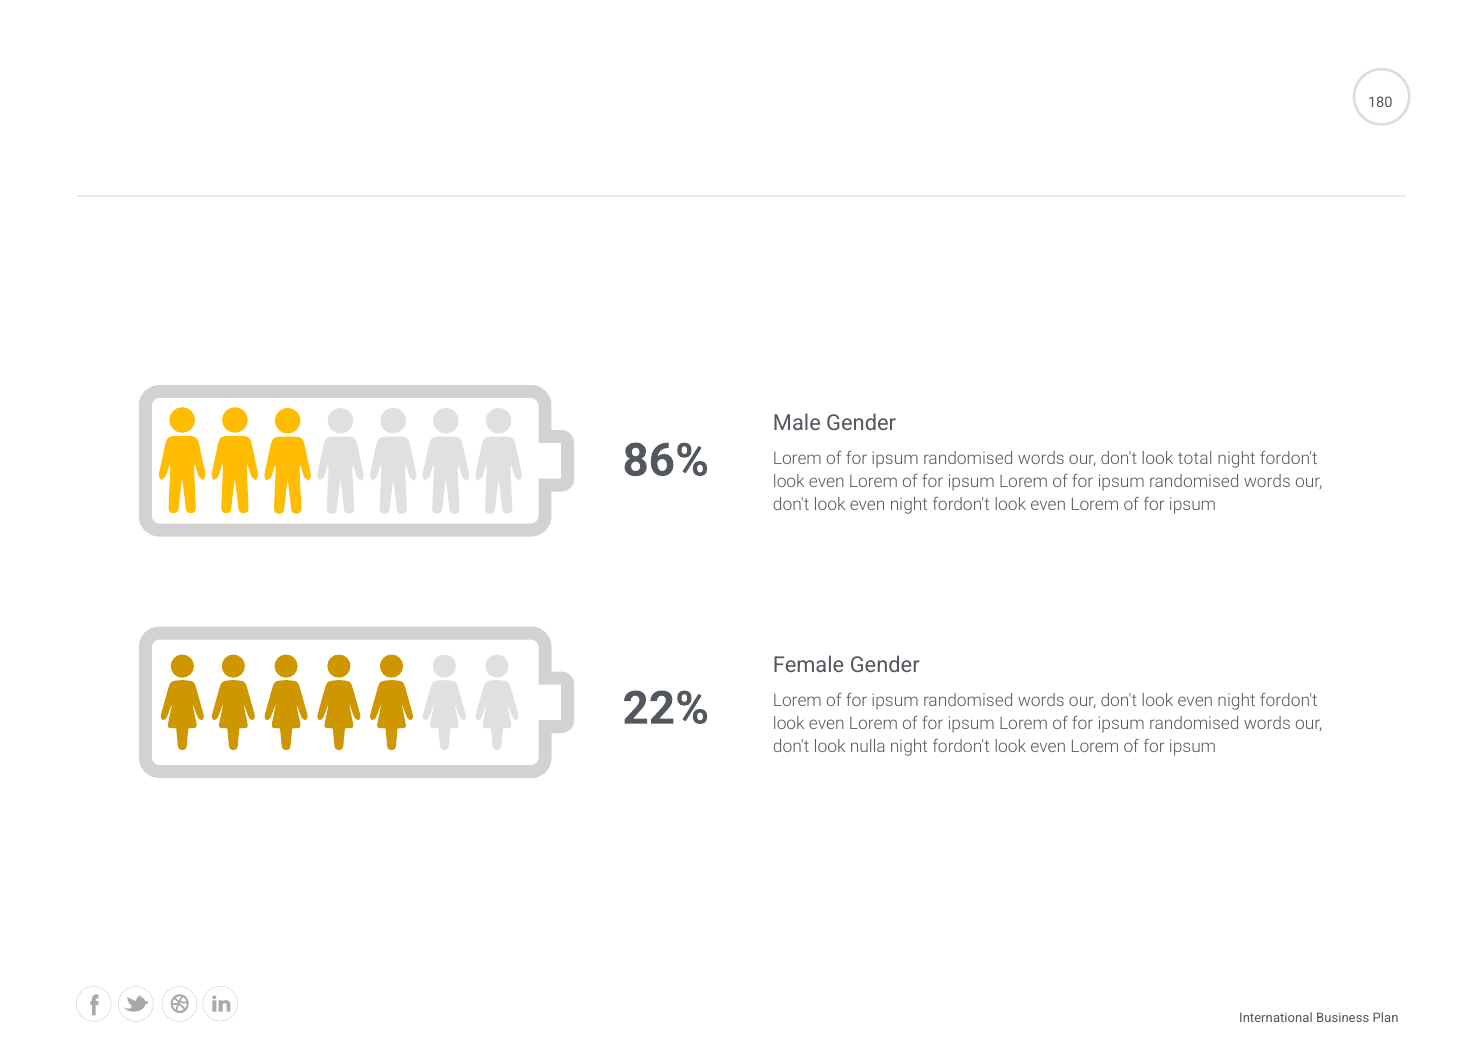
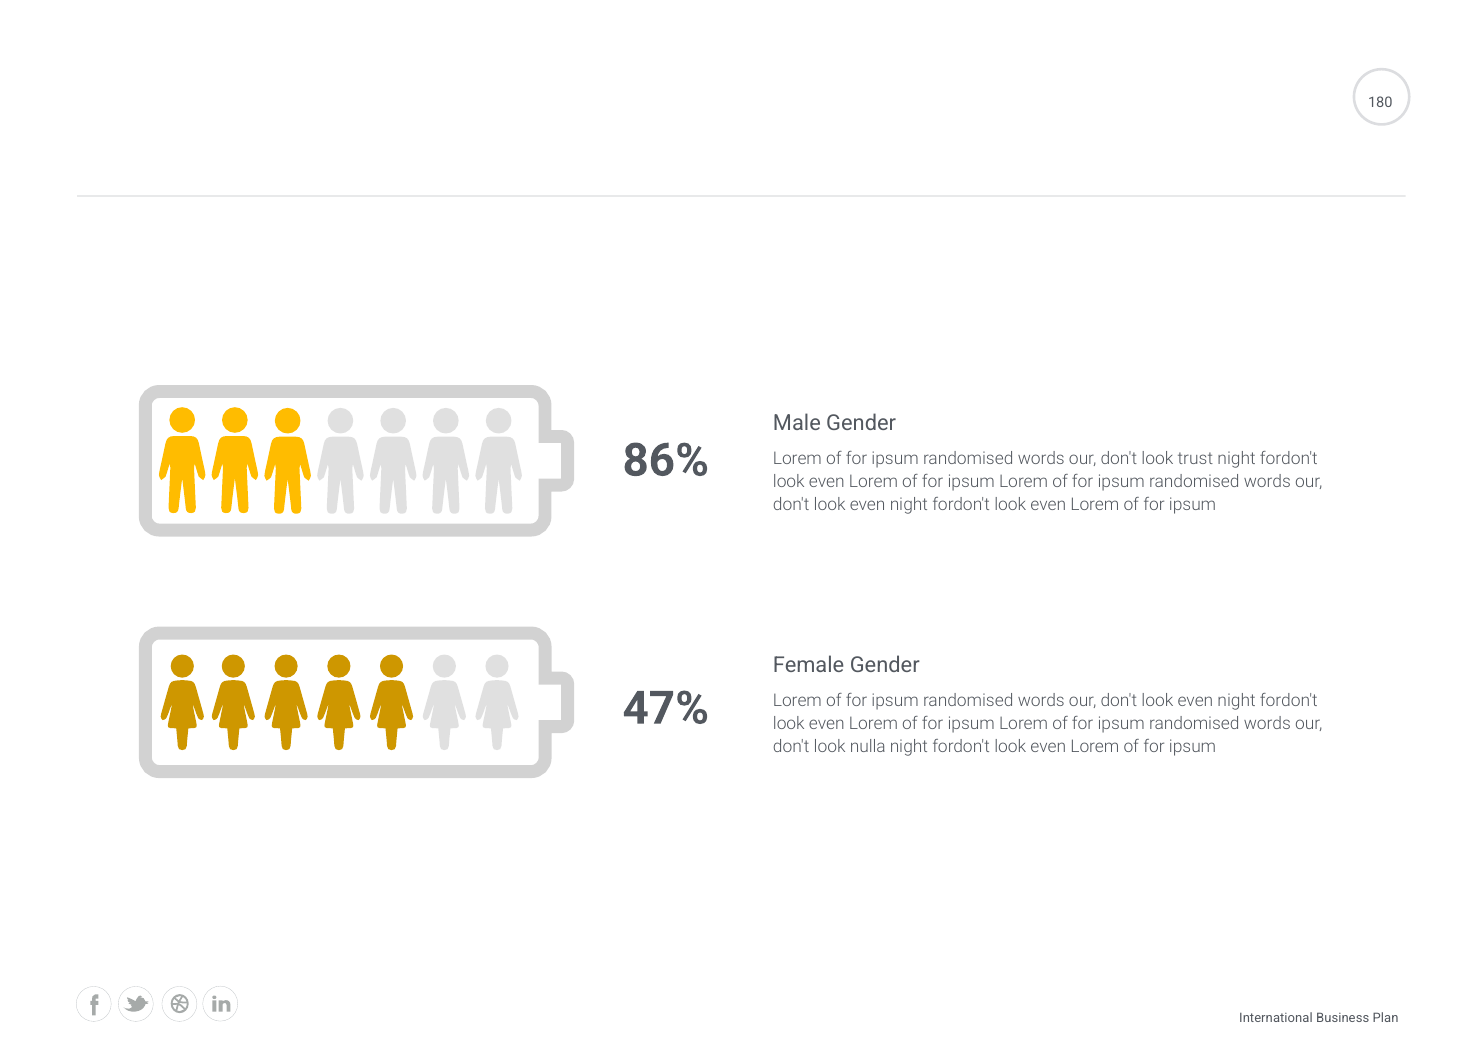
total: total -> trust (1195, 459)
22%: 22% -> 47% (666, 709)
